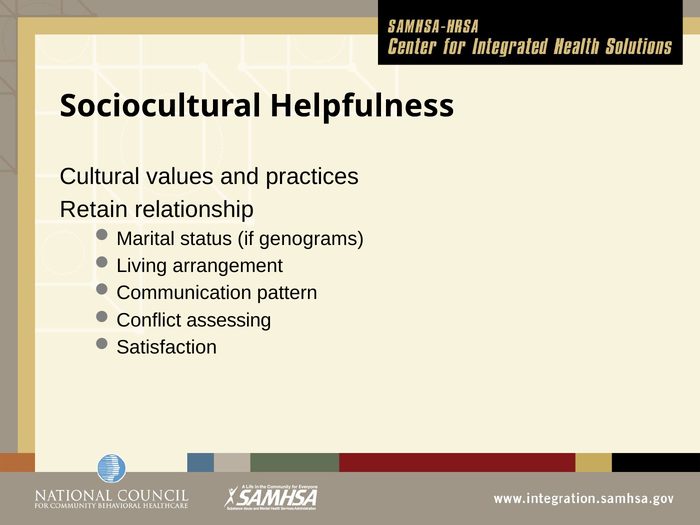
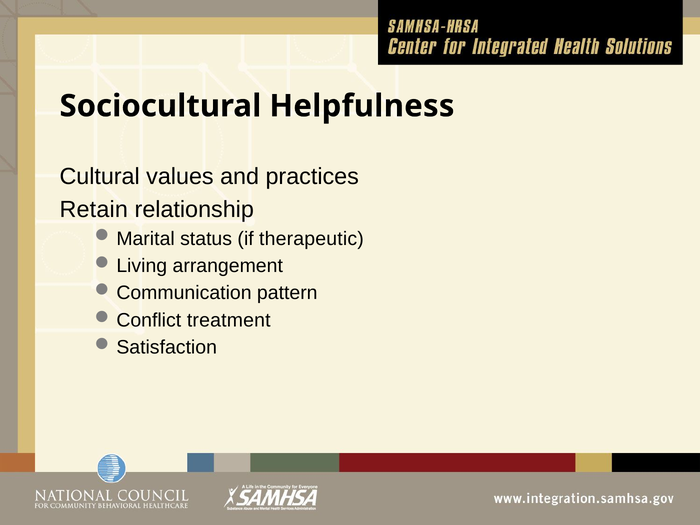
genograms: genograms -> therapeutic (311, 239)
assessing: assessing -> treatment (229, 320)
